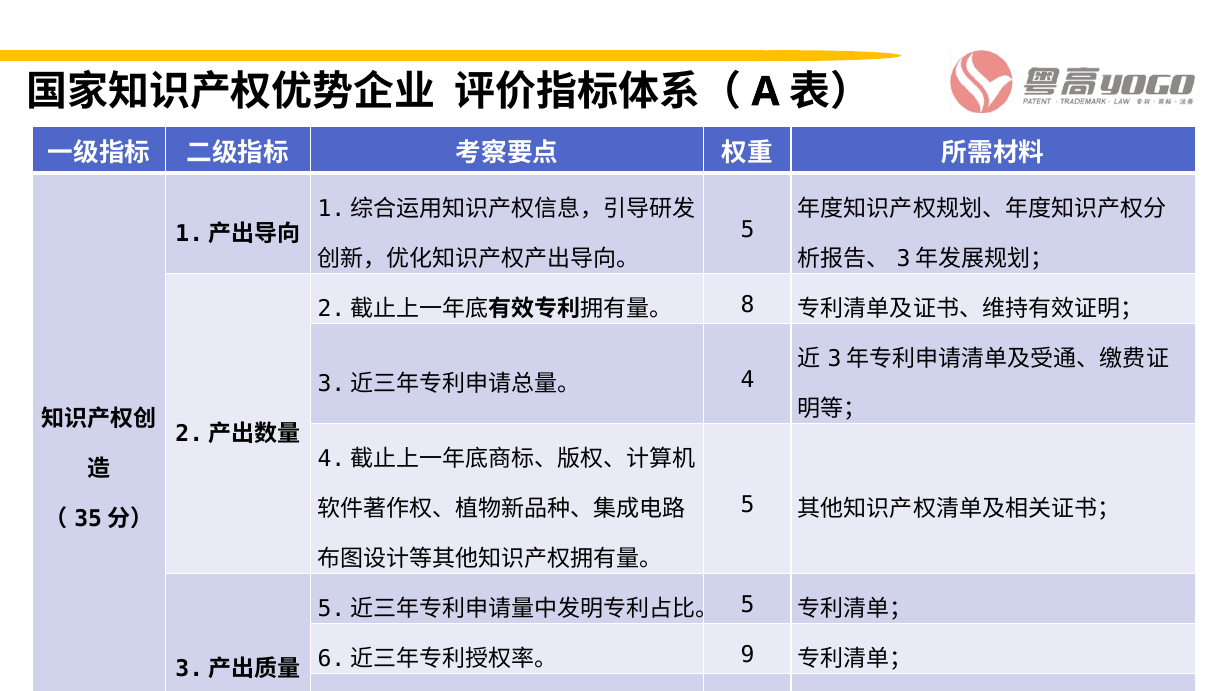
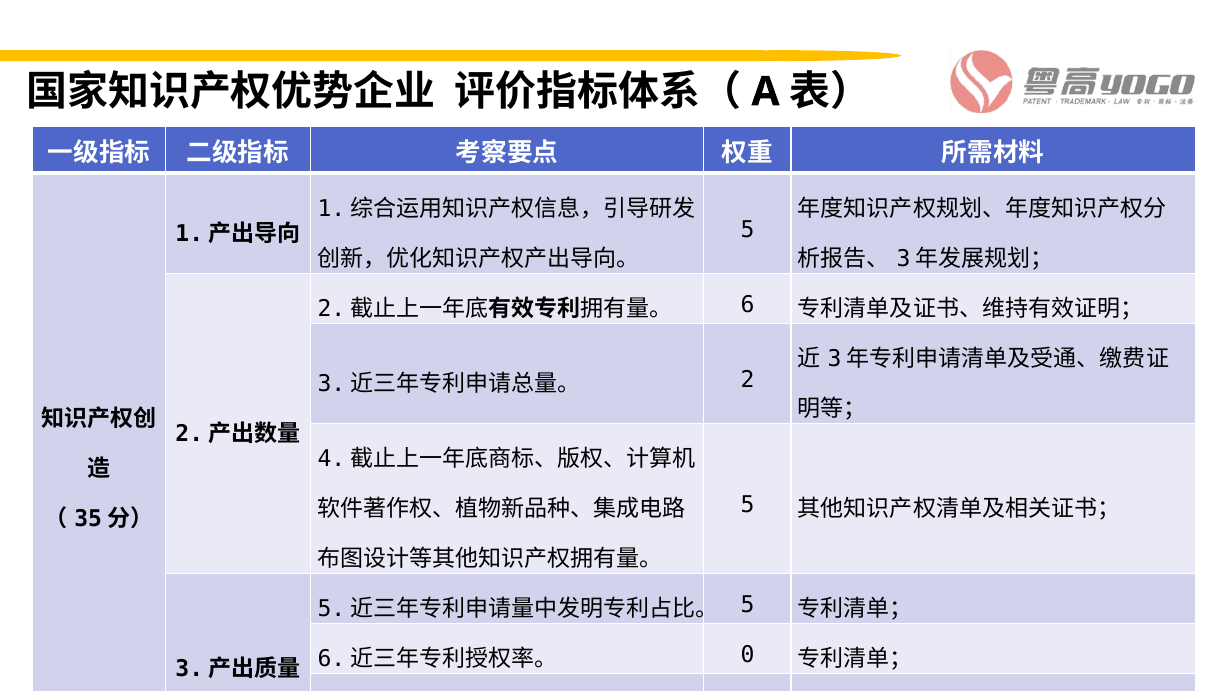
8: 8 -> 6 (747, 305)
4: 4 -> 2 (747, 380)
9: 9 -> 0 (747, 655)
